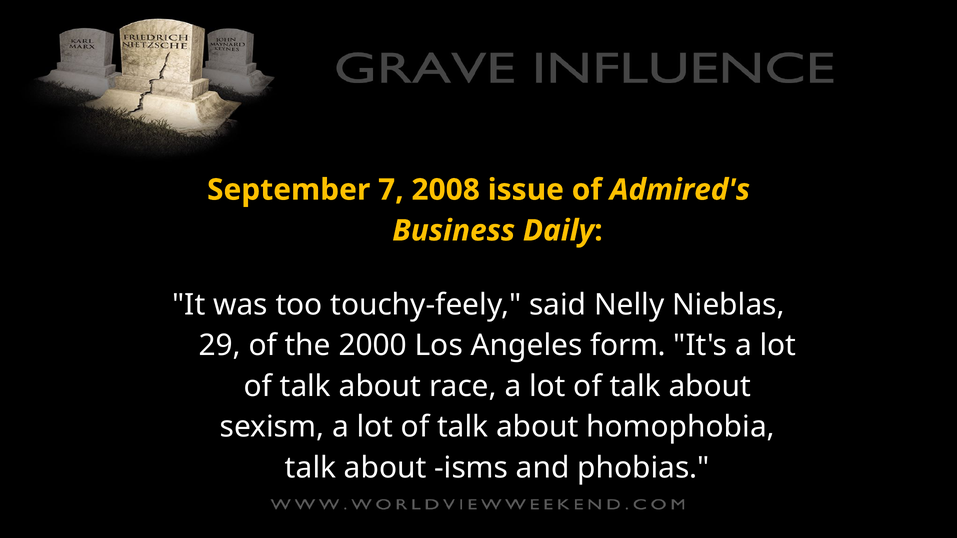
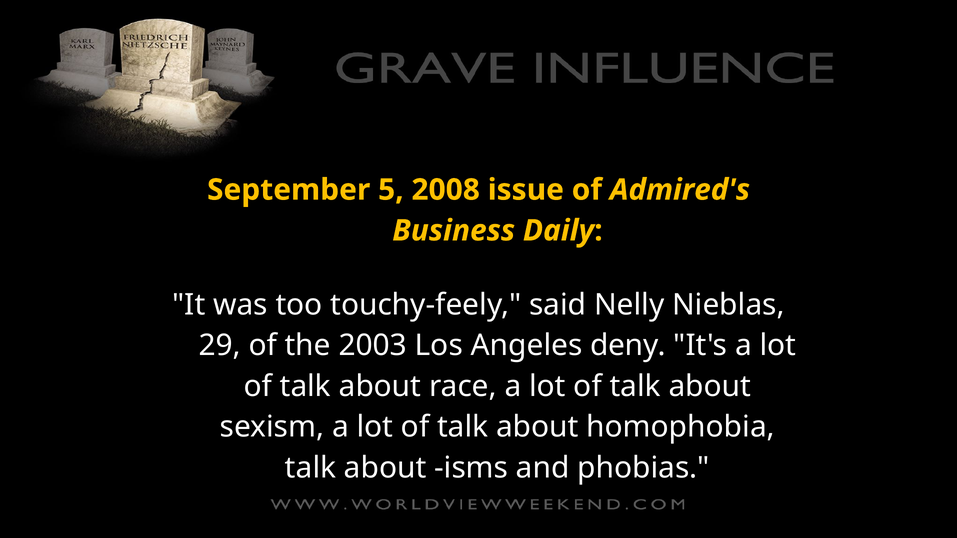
7: 7 -> 5 (391, 190)
2000: 2000 -> 2003 (373, 346)
form: form -> deny (628, 346)
